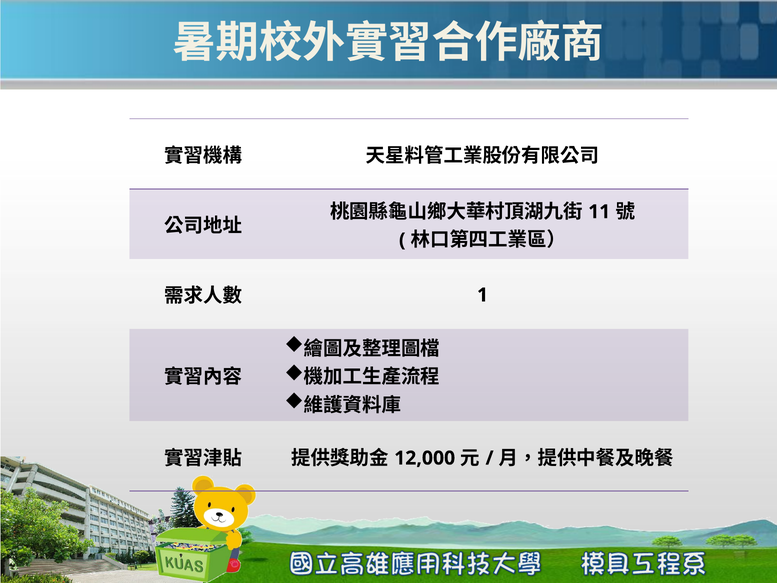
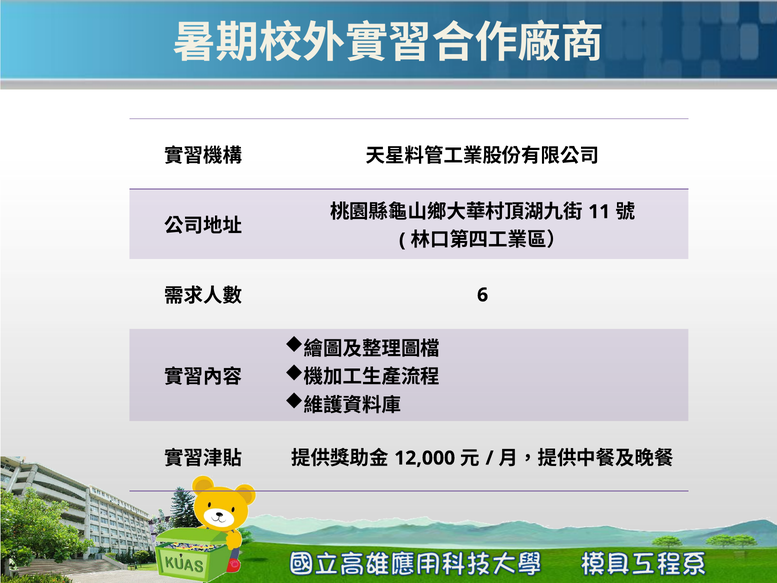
1: 1 -> 6 (483, 295)
